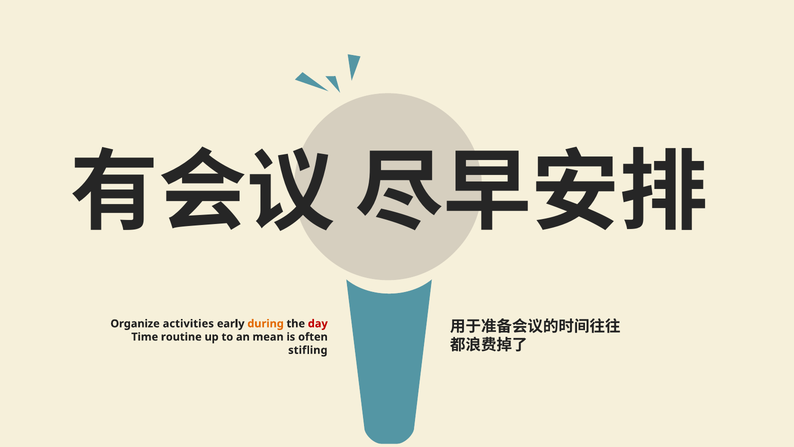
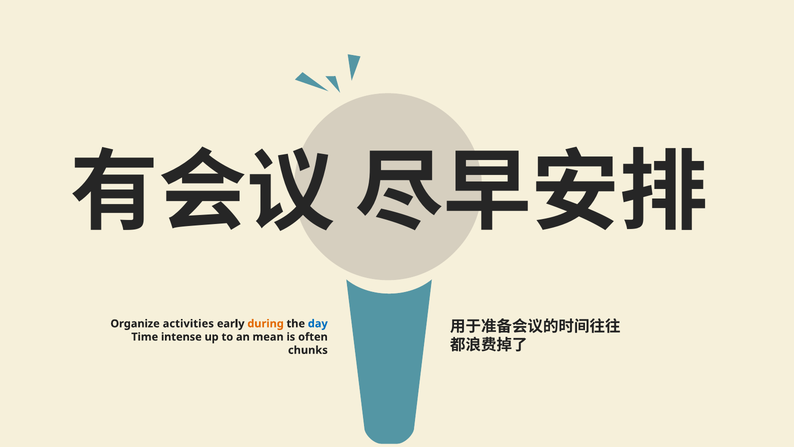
day colour: red -> blue (318, 323)
routine: routine -> intense (181, 337)
stifling: stifling -> chunks (308, 350)
